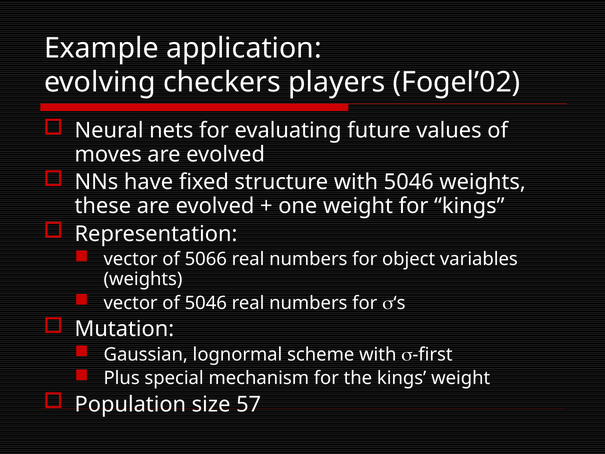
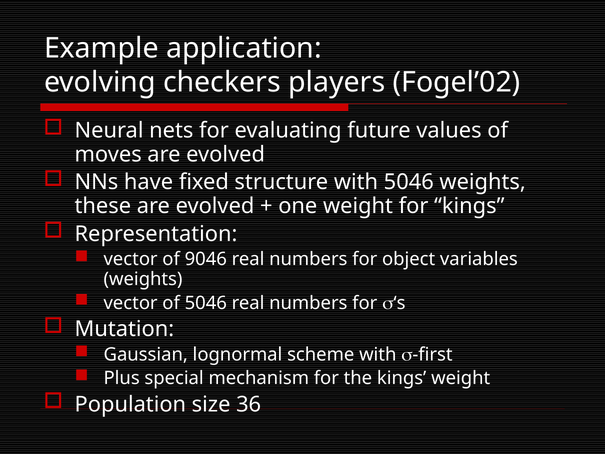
5066: 5066 -> 9046 (206, 259)
57: 57 -> 36 (249, 404)
